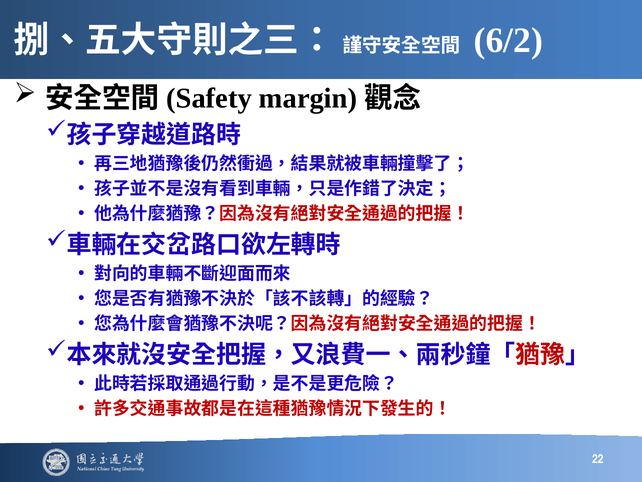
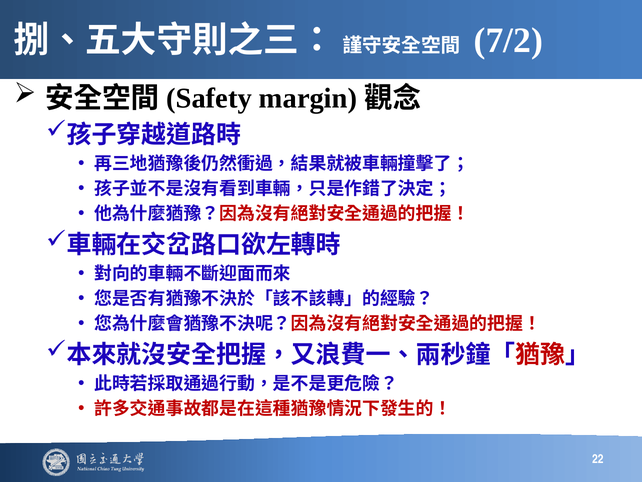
6/2: 6/2 -> 7/2 (508, 40)
